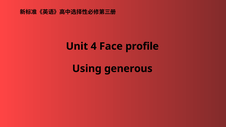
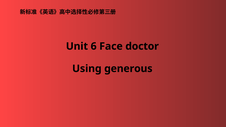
4: 4 -> 6 (94, 46)
profile: profile -> doctor (142, 46)
